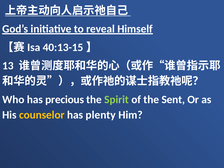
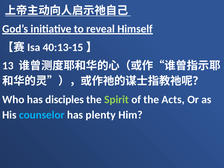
precious: precious -> disciples (65, 100)
Sent: Sent -> Acts (173, 100)
counselor colour: yellow -> light blue (42, 115)
